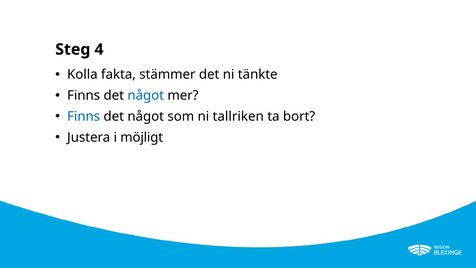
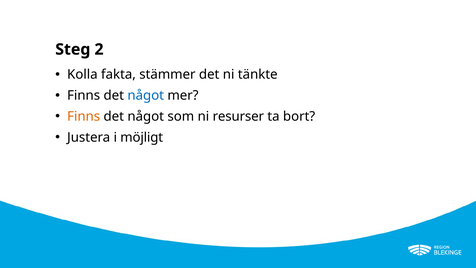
4: 4 -> 2 (99, 49)
Finns colour: blue -> orange (84, 116)
tallriken: tallriken -> resurser (238, 116)
